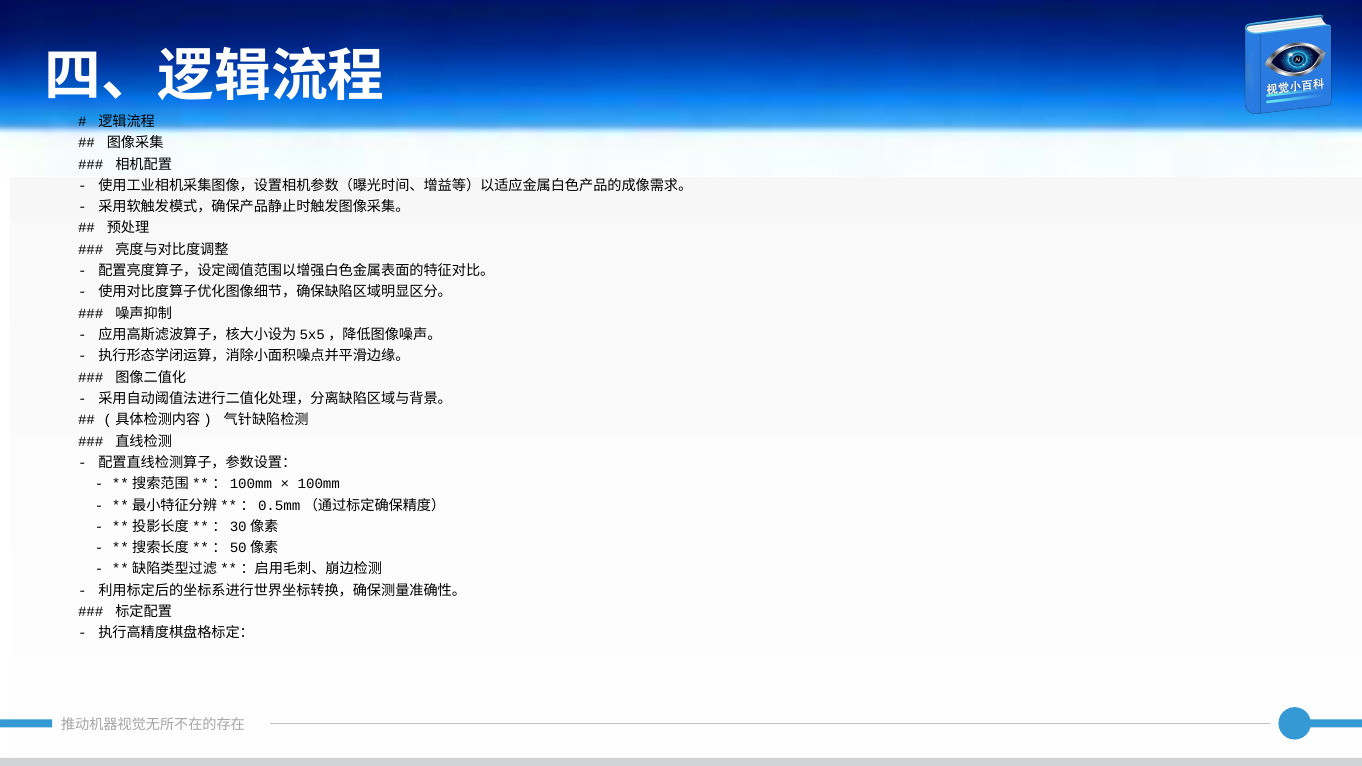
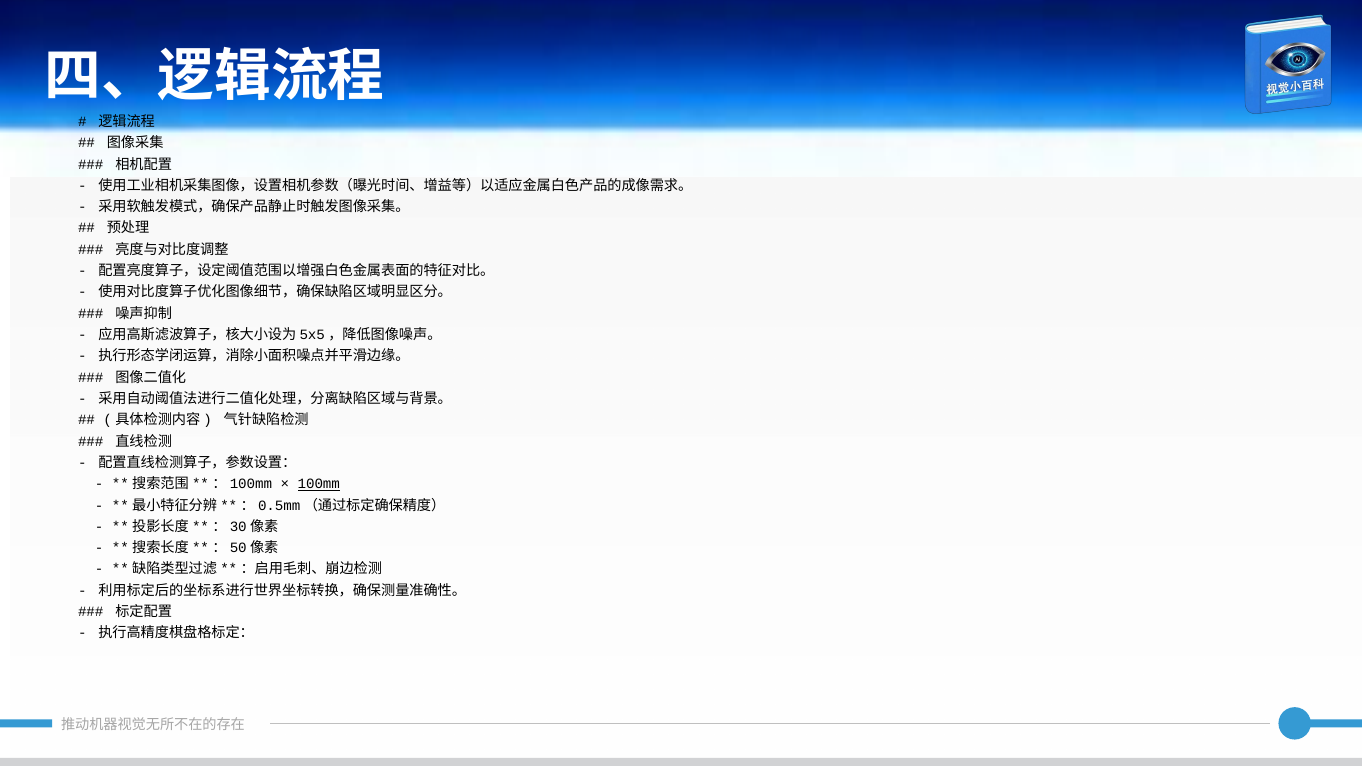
100mm underline: none -> present (319, 484)
